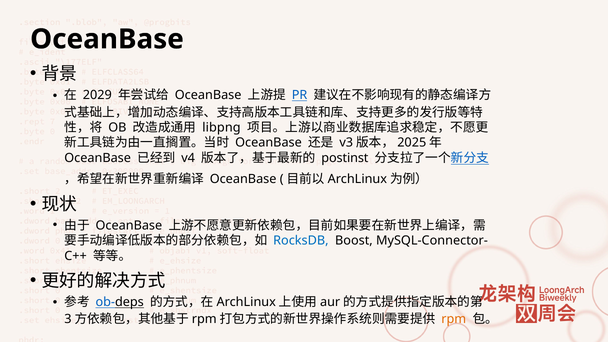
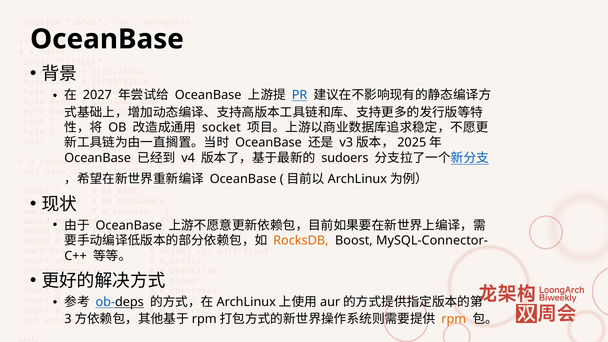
2029: 2029 -> 2027 (97, 95)
libpng: libpng -> socket (221, 128)
postinst: postinst -> sudoers (345, 158)
RocksDB colour: blue -> orange (301, 241)
